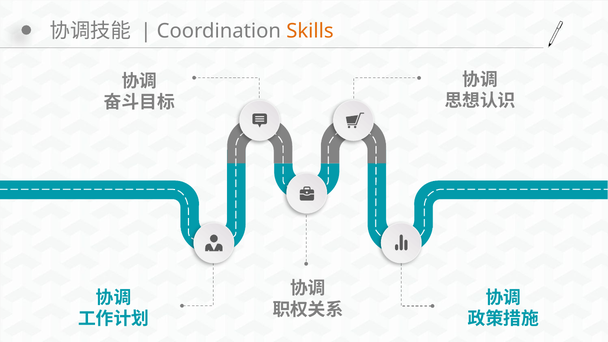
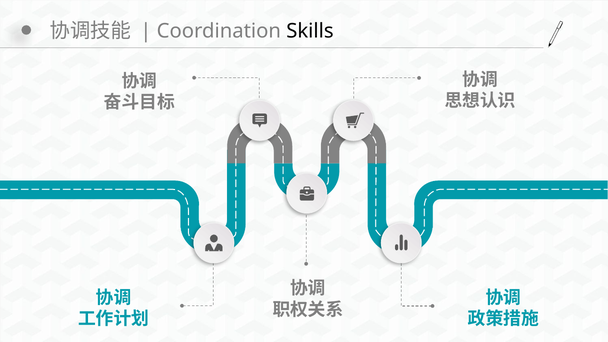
Skills colour: orange -> black (310, 31)
